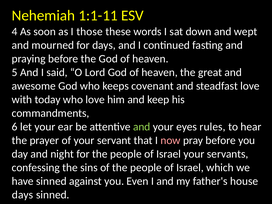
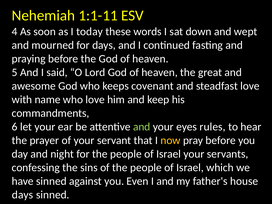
those: those -> today (90, 32)
today: today -> name (48, 100)
now colour: pink -> yellow (170, 140)
